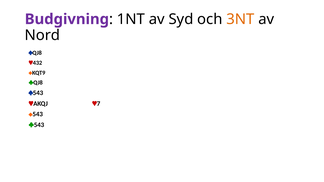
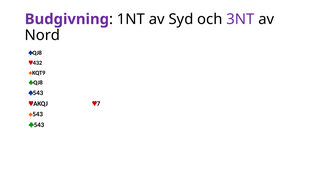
3NT colour: orange -> purple (240, 19)
